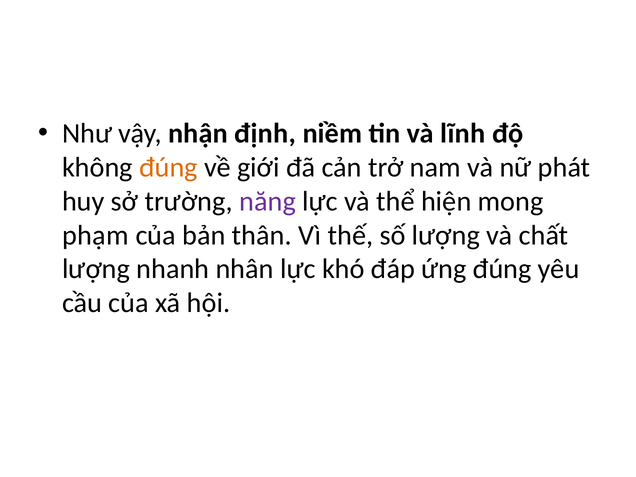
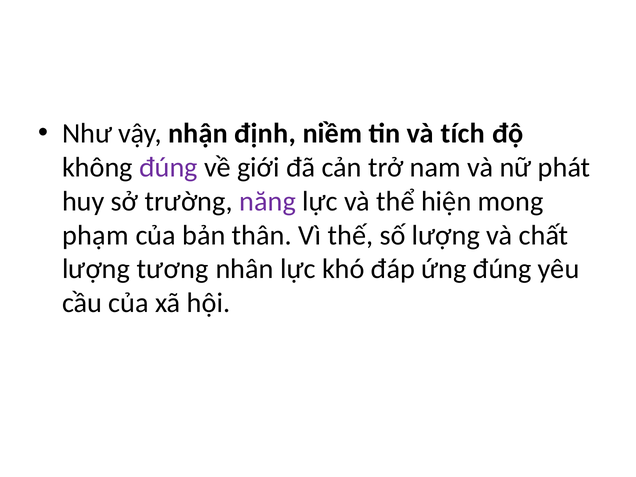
lĩnh: lĩnh -> tích (463, 133)
đúng colour: orange -> purple (168, 167)
nhanh: nhanh -> tương (173, 269)
